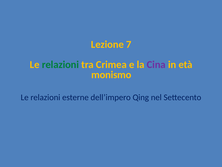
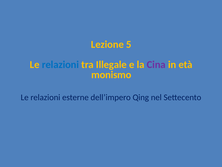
7: 7 -> 5 (129, 44)
relazioni colour: green -> blue (60, 64)
Crimea: Crimea -> Illegale (111, 64)
